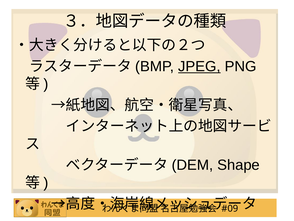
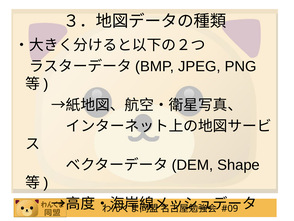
JPEG underline: present -> none (199, 66)
